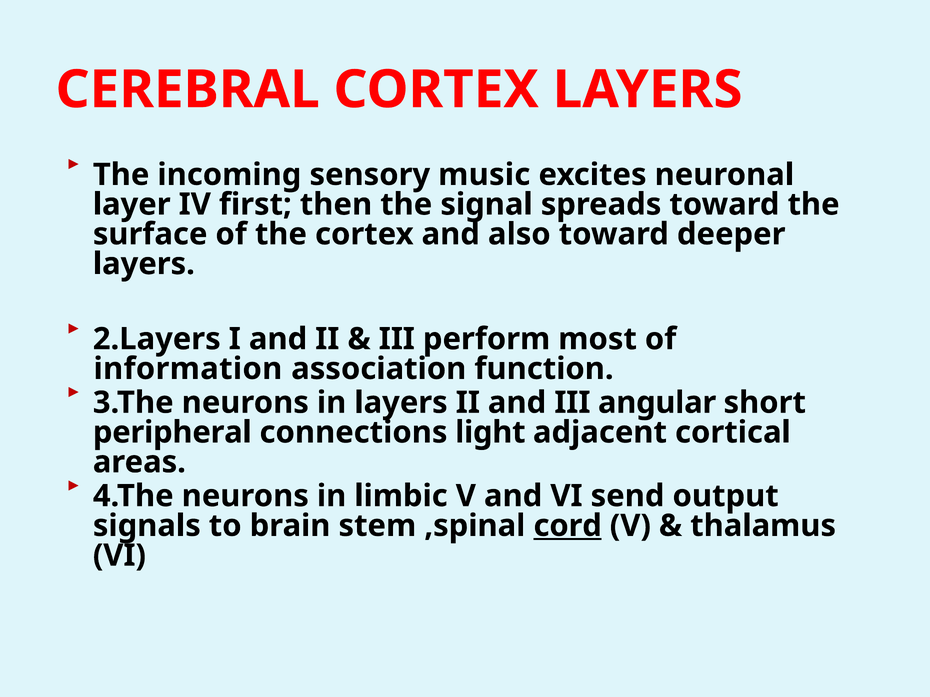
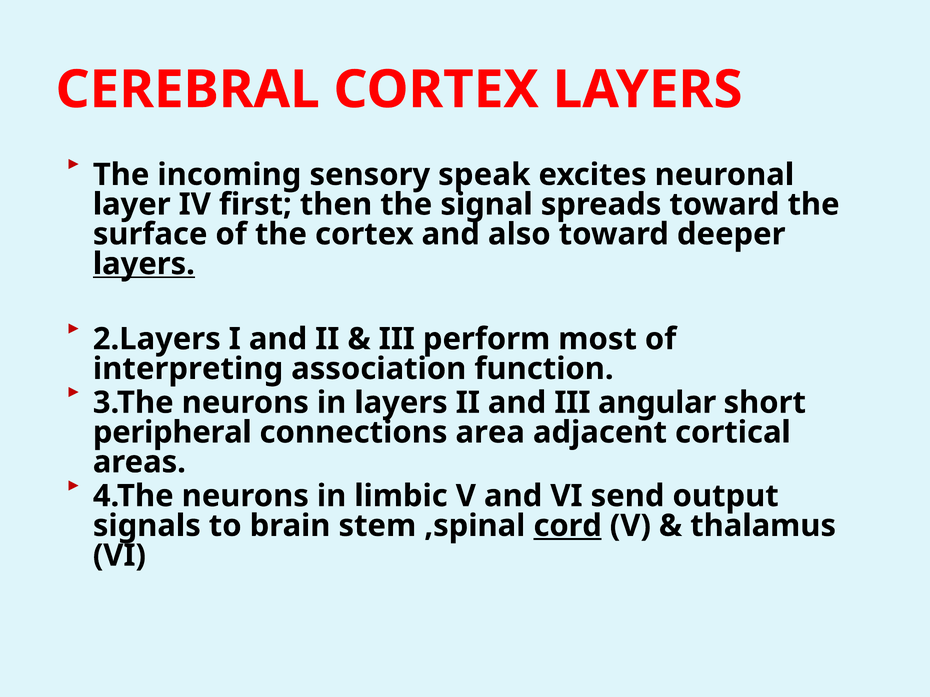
music: music -> speak (484, 175)
layers underline: none -> present (144, 264)
information: information -> interpreting (188, 369)
light: light -> area (490, 433)
